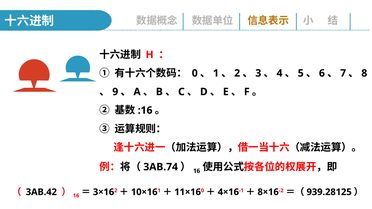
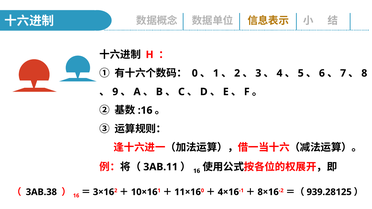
3AB.74: 3AB.74 -> 3AB.11 (161, 167)
3AB.42: 3AB.42 -> 3AB.38 (41, 192)
